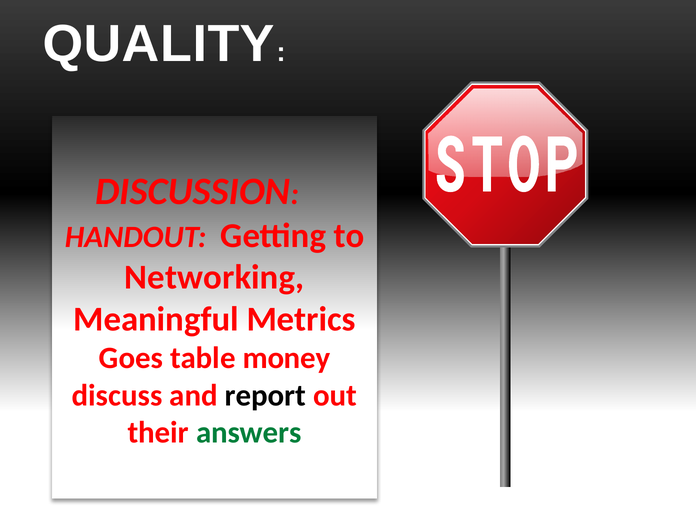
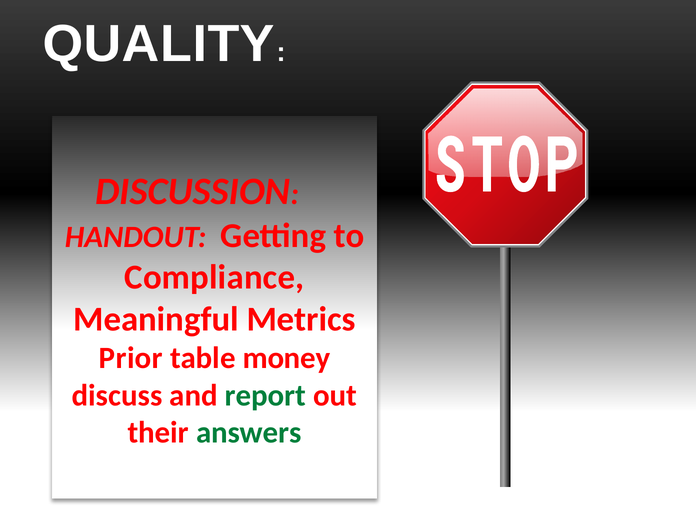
Networking: Networking -> Compliance (214, 277)
Goes: Goes -> Prior (131, 358)
report colour: black -> green (266, 395)
